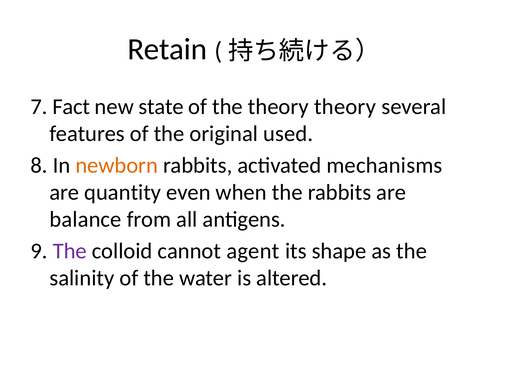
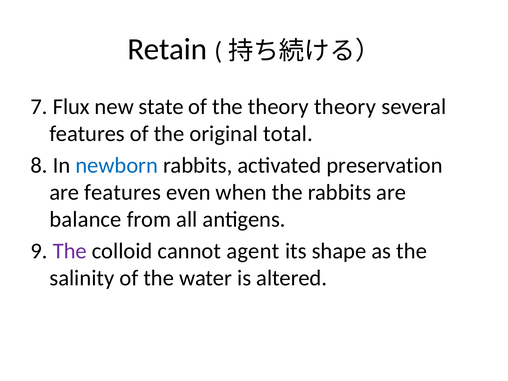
Fact: Fact -> Flux (71, 107)
used: used -> total (288, 134)
newborn colour: orange -> blue (117, 165)
mechanisms: mechanisms -> preservation (385, 165)
are quantity: quantity -> features (123, 192)
